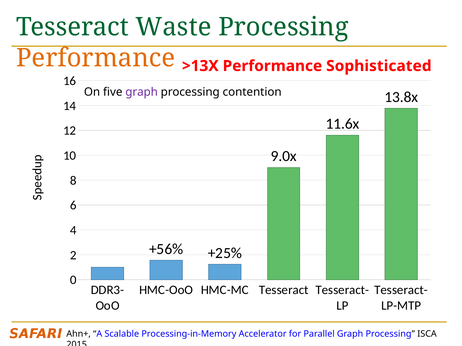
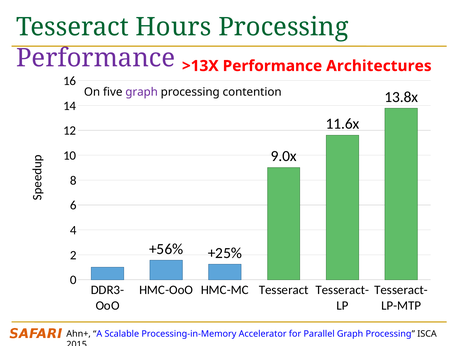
Waste: Waste -> Hours (173, 27)
Performance colour: orange -> purple (96, 58)
Sophisticated: Sophisticated -> Architectures (379, 66)
